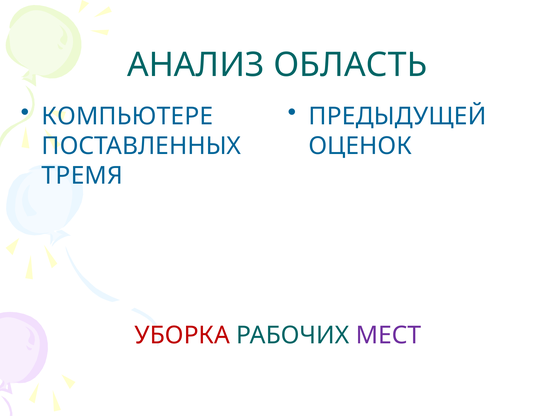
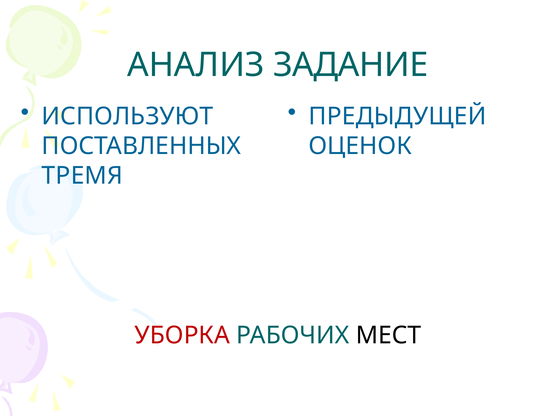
ОБЛАСТЬ: ОБЛАСТЬ -> ЗАДАНИЕ (351, 65)
КОМПЬЮТЕРЕ: КОМПЬЮТЕРЕ -> ИСПОЛЬЗУЮТ (127, 116)
МЕСТ colour: purple -> black (389, 336)
